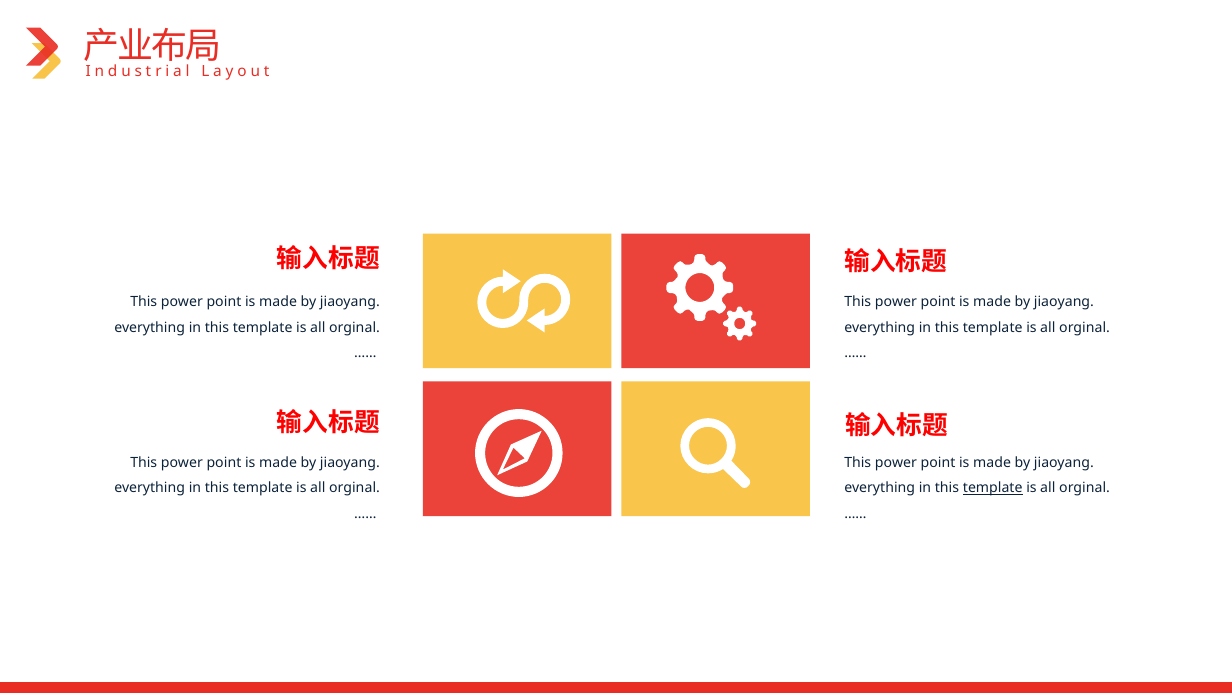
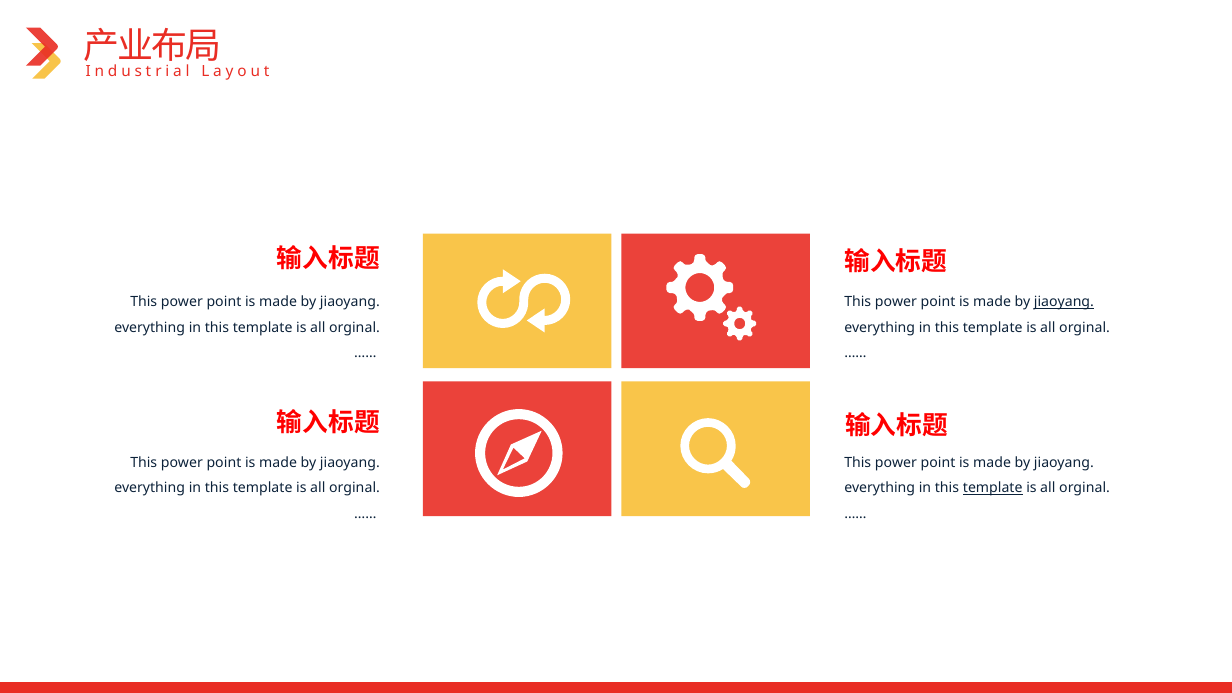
jiaoyang underline: none -> present (1064, 302)
